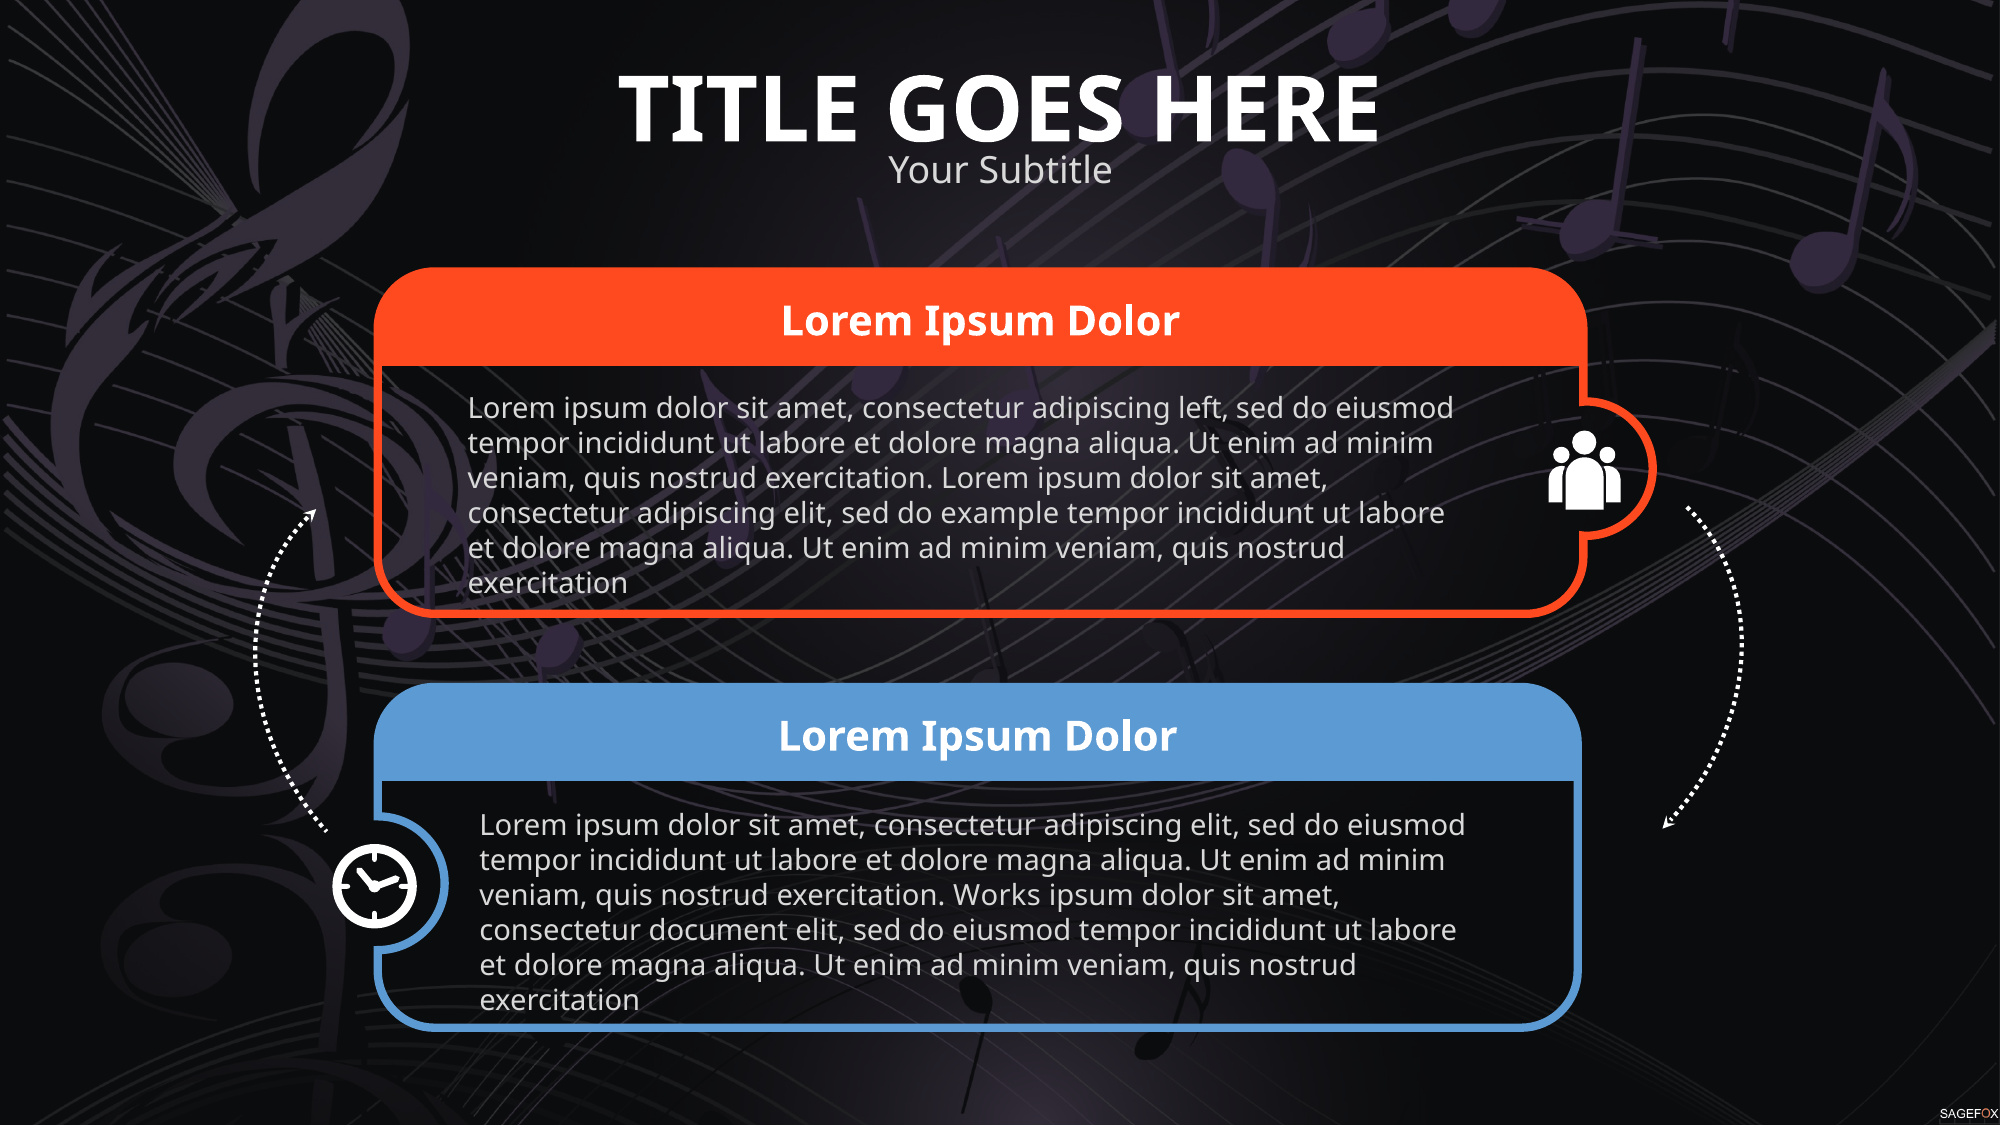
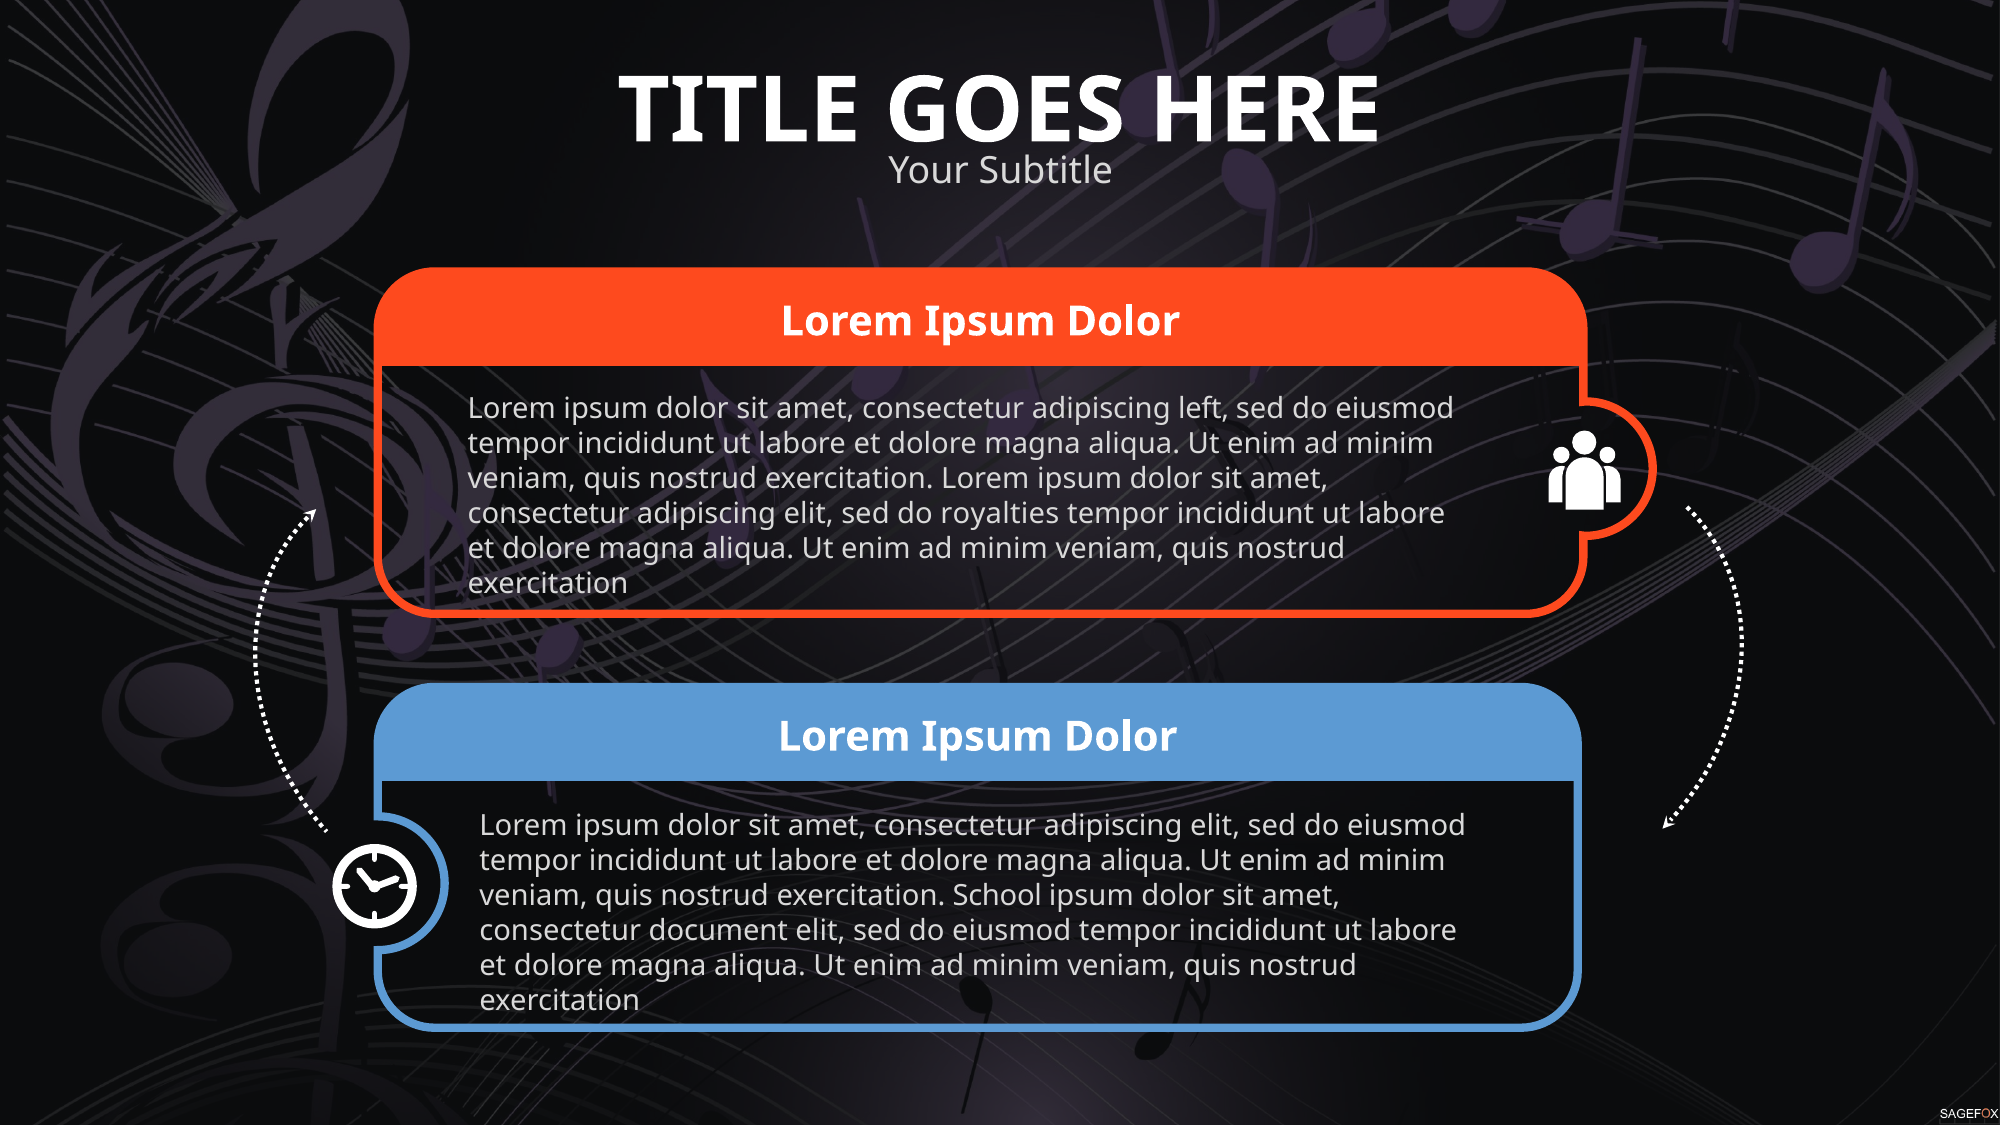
example: example -> royalties (1000, 514)
Works: Works -> School (997, 896)
